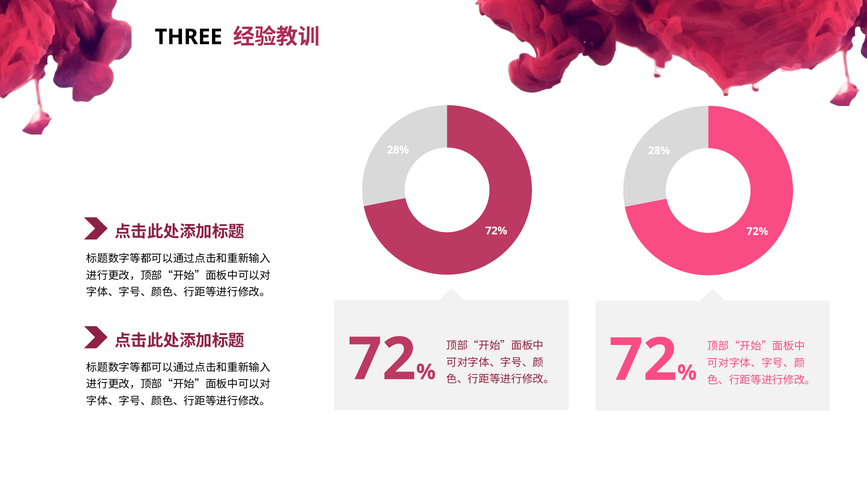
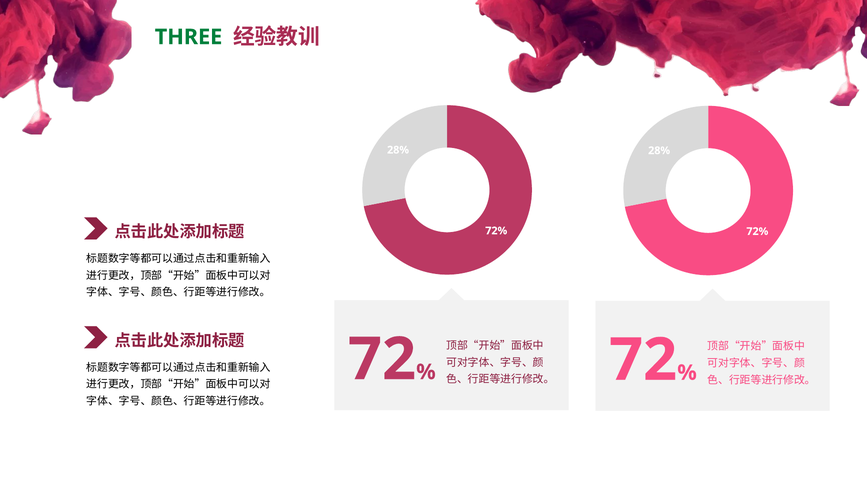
THREE colour: black -> green (189, 37)
